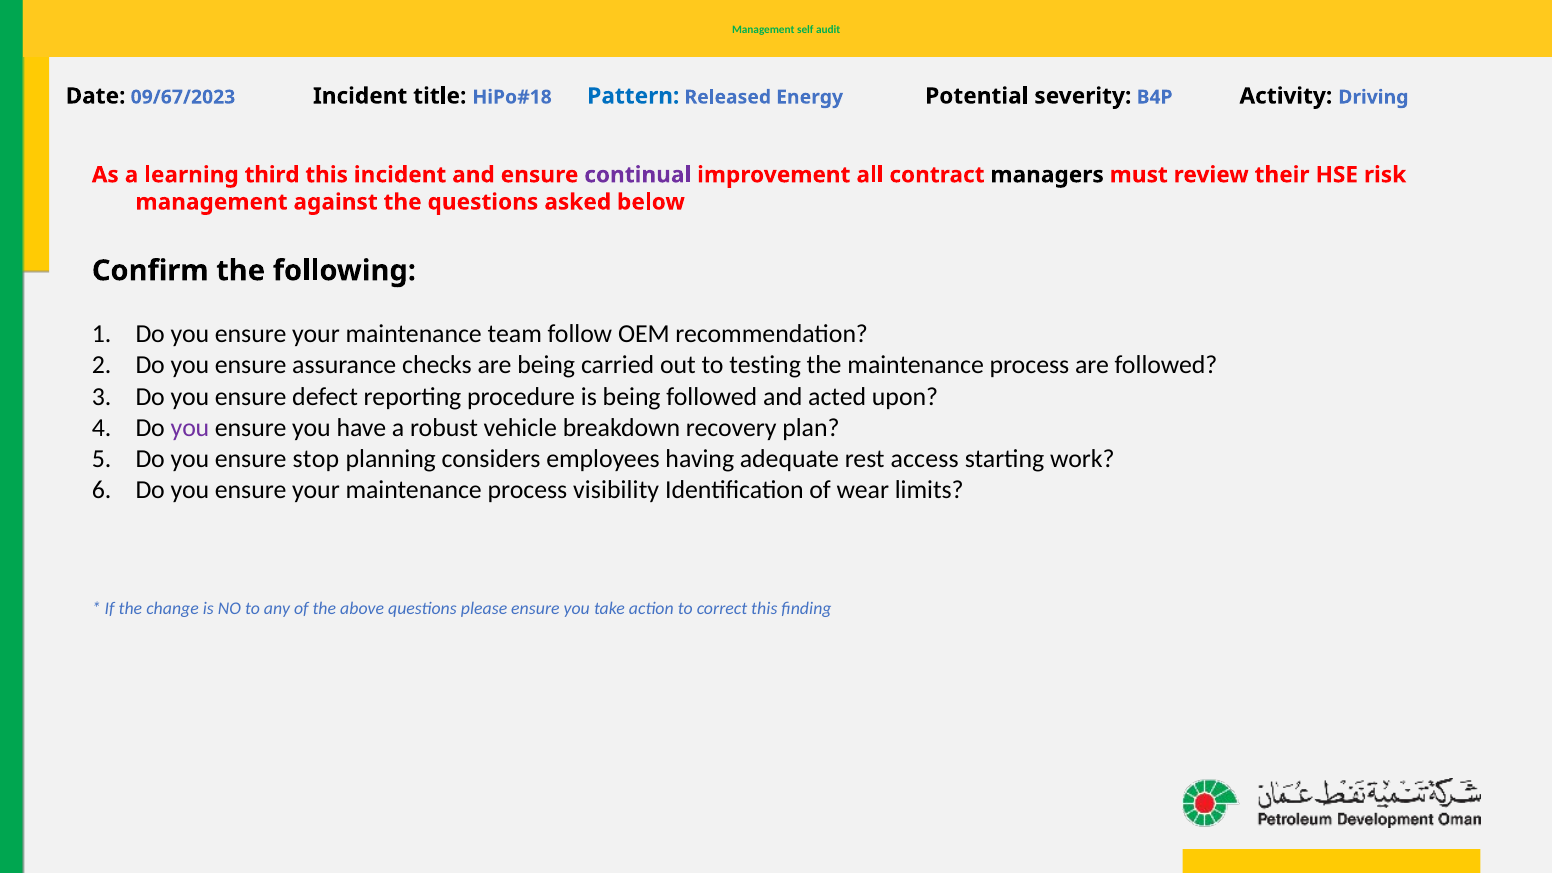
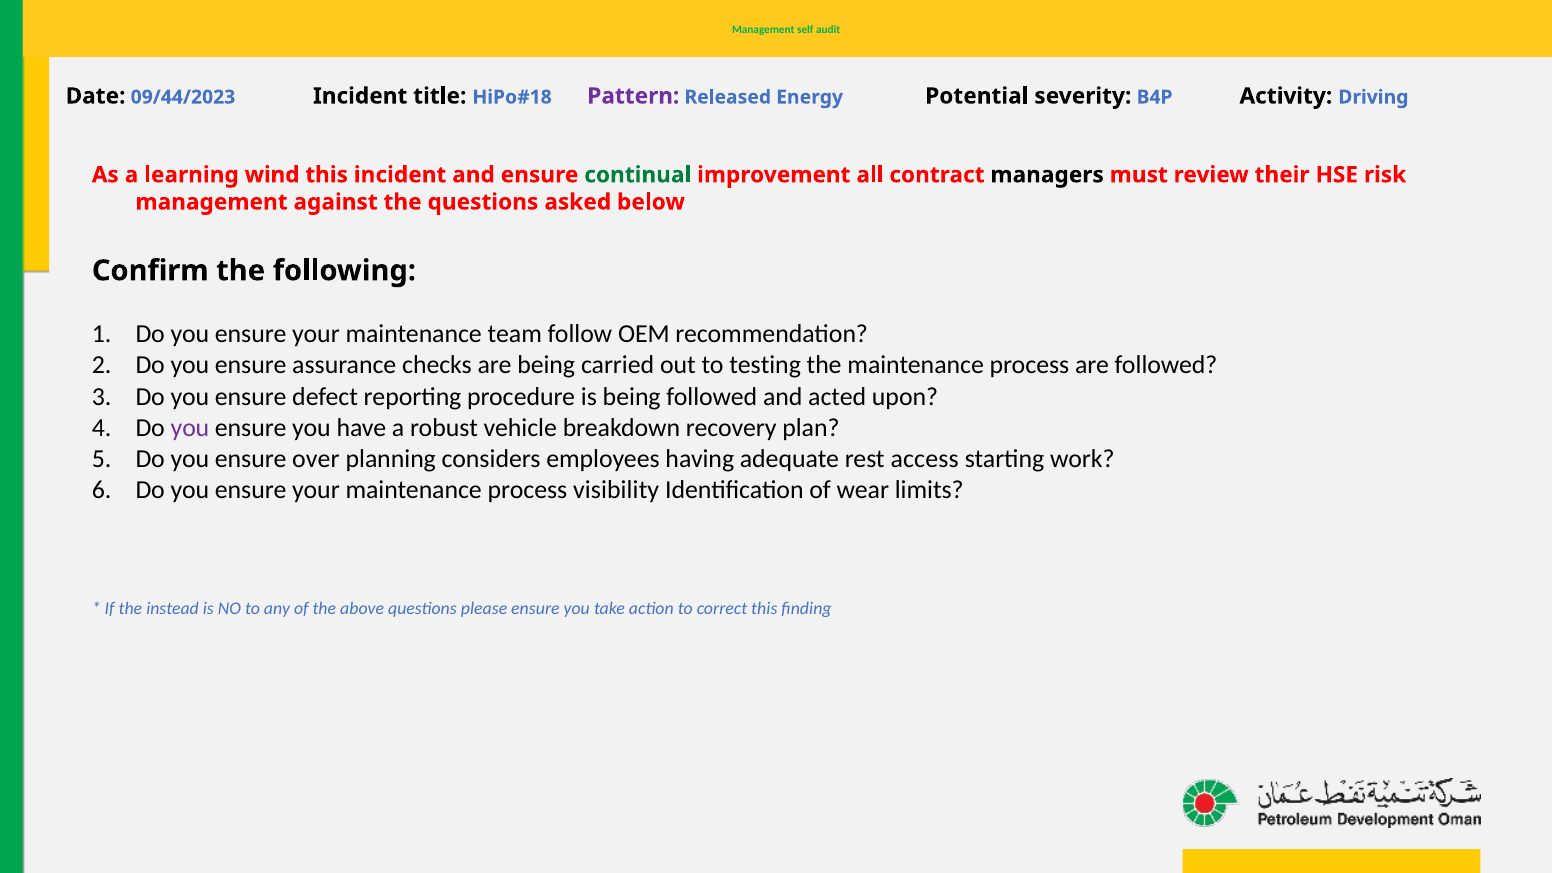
09/67/2023: 09/67/2023 -> 09/44/2023 (183, 97)
Pattern colour: blue -> purple (633, 96)
third: third -> wind (272, 175)
continual colour: purple -> green (638, 175)
stop: stop -> over (316, 459)
change: change -> instead (173, 608)
